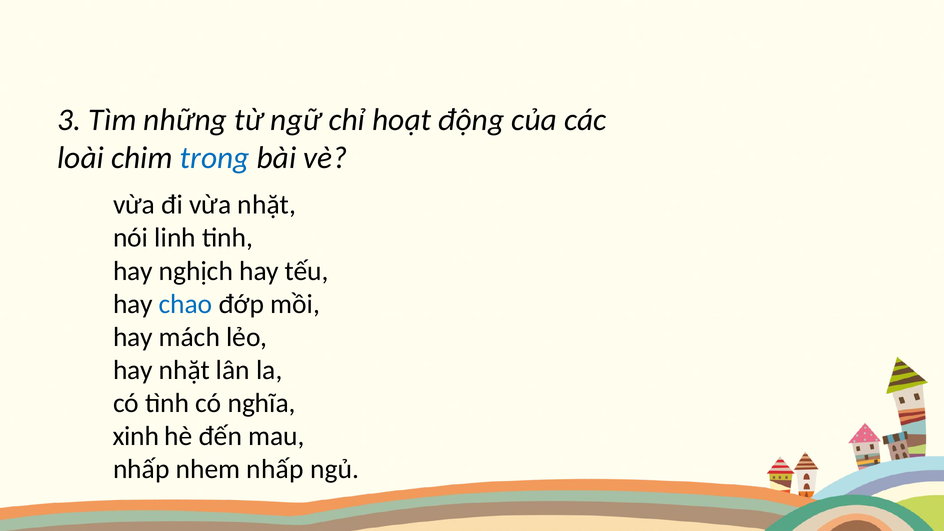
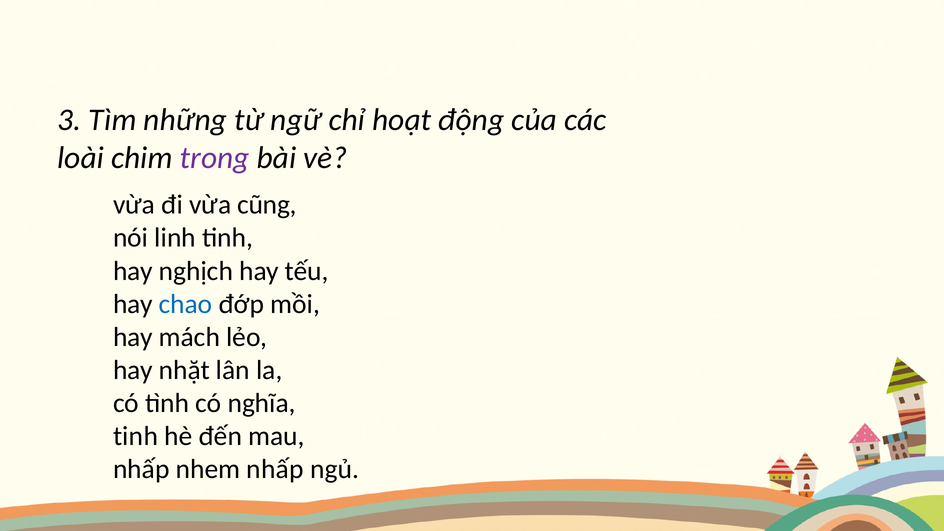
trong colour: blue -> purple (215, 158)
vừa nhặt: nhặt -> cũng (267, 205)
xinh: xinh -> tinh (136, 436)
